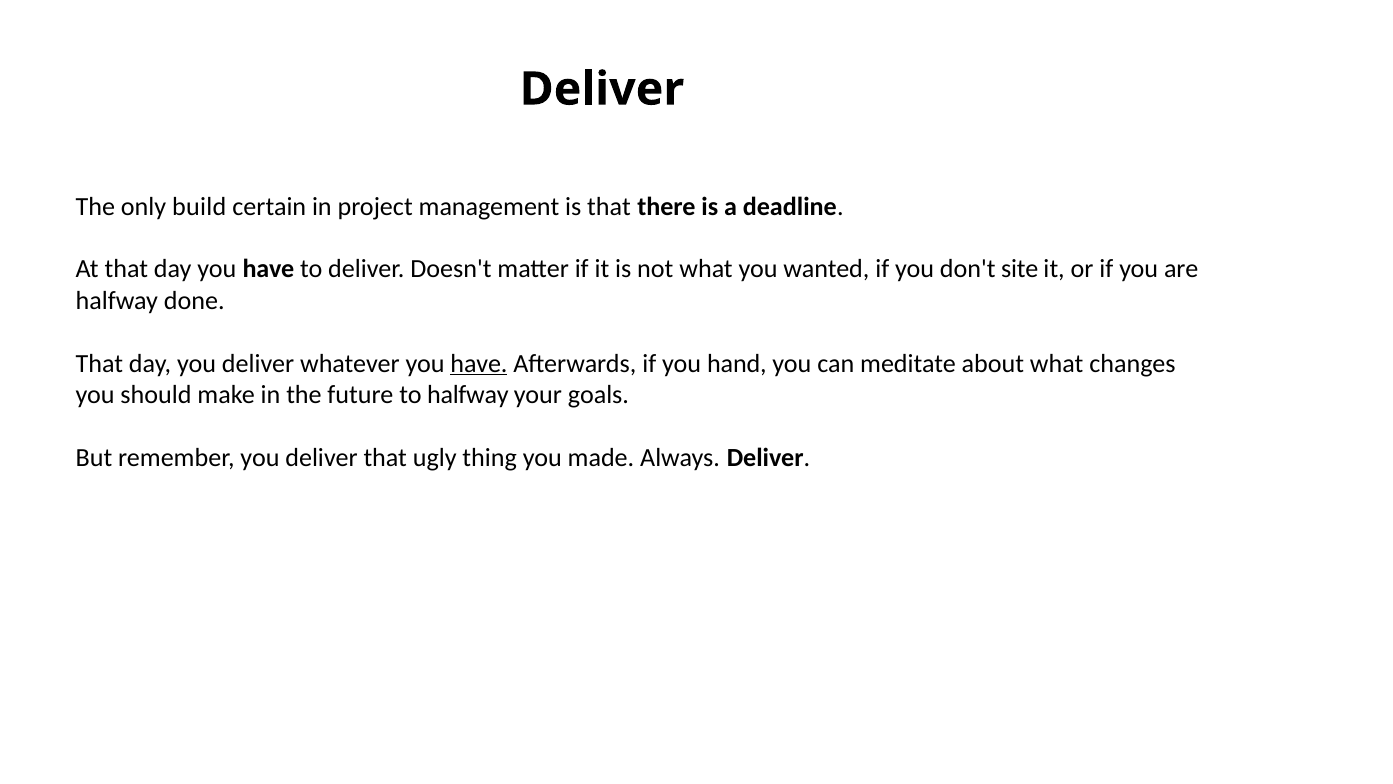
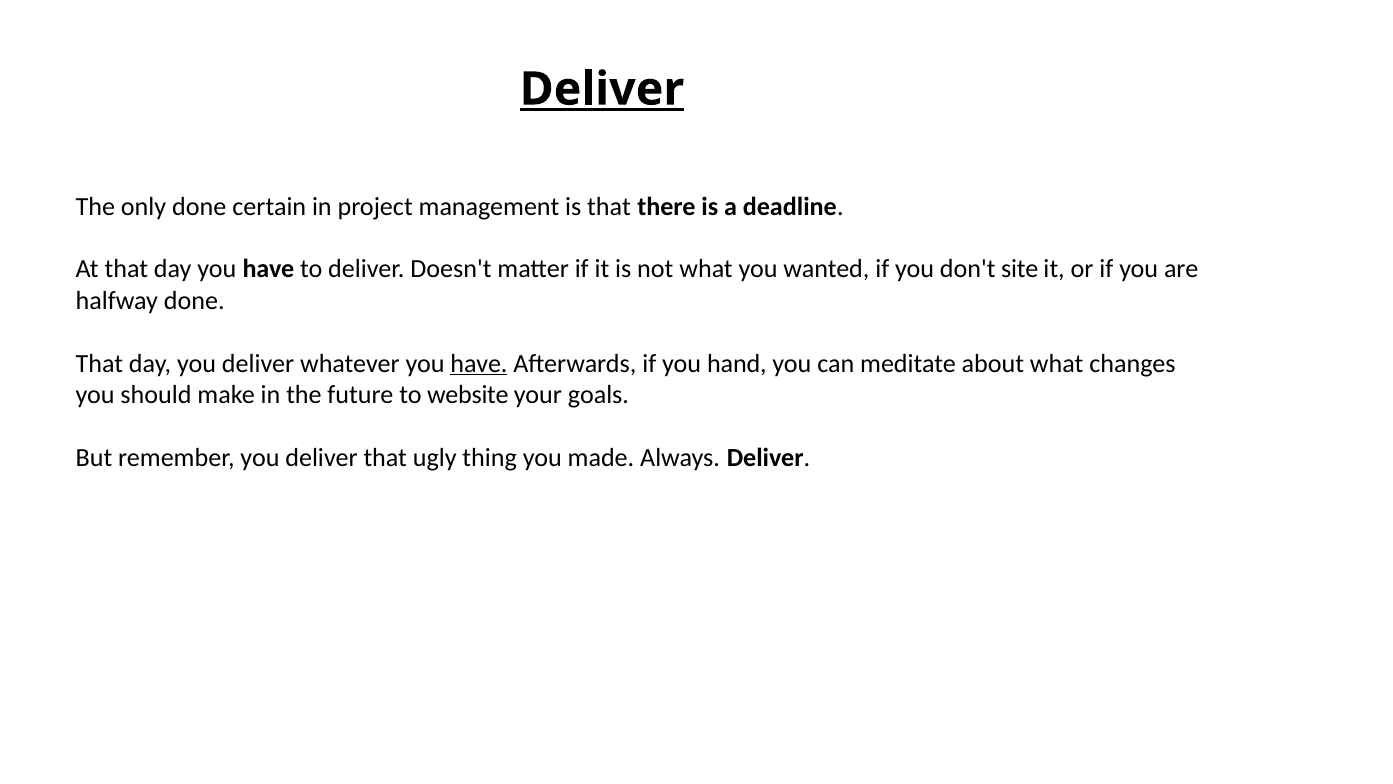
Deliver underline: none -> present (602, 89)
only build: build -> done (199, 206)
to halfway: halfway -> website (468, 395)
